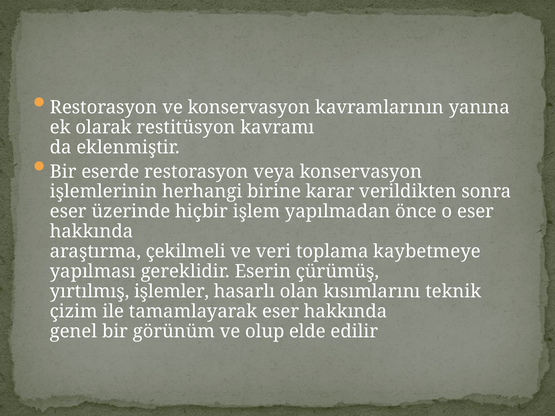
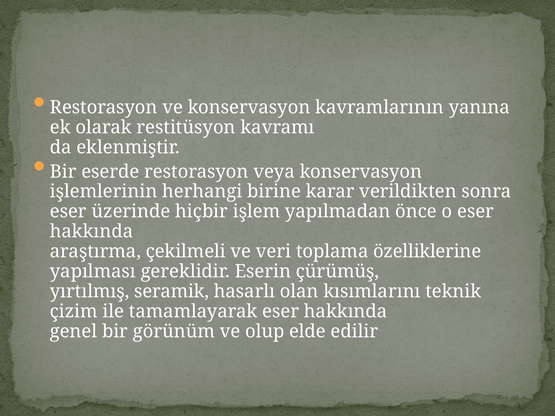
kaybetmeye: kaybetmeye -> özelliklerine (427, 252)
işlemler: işlemler -> seramik (172, 292)
